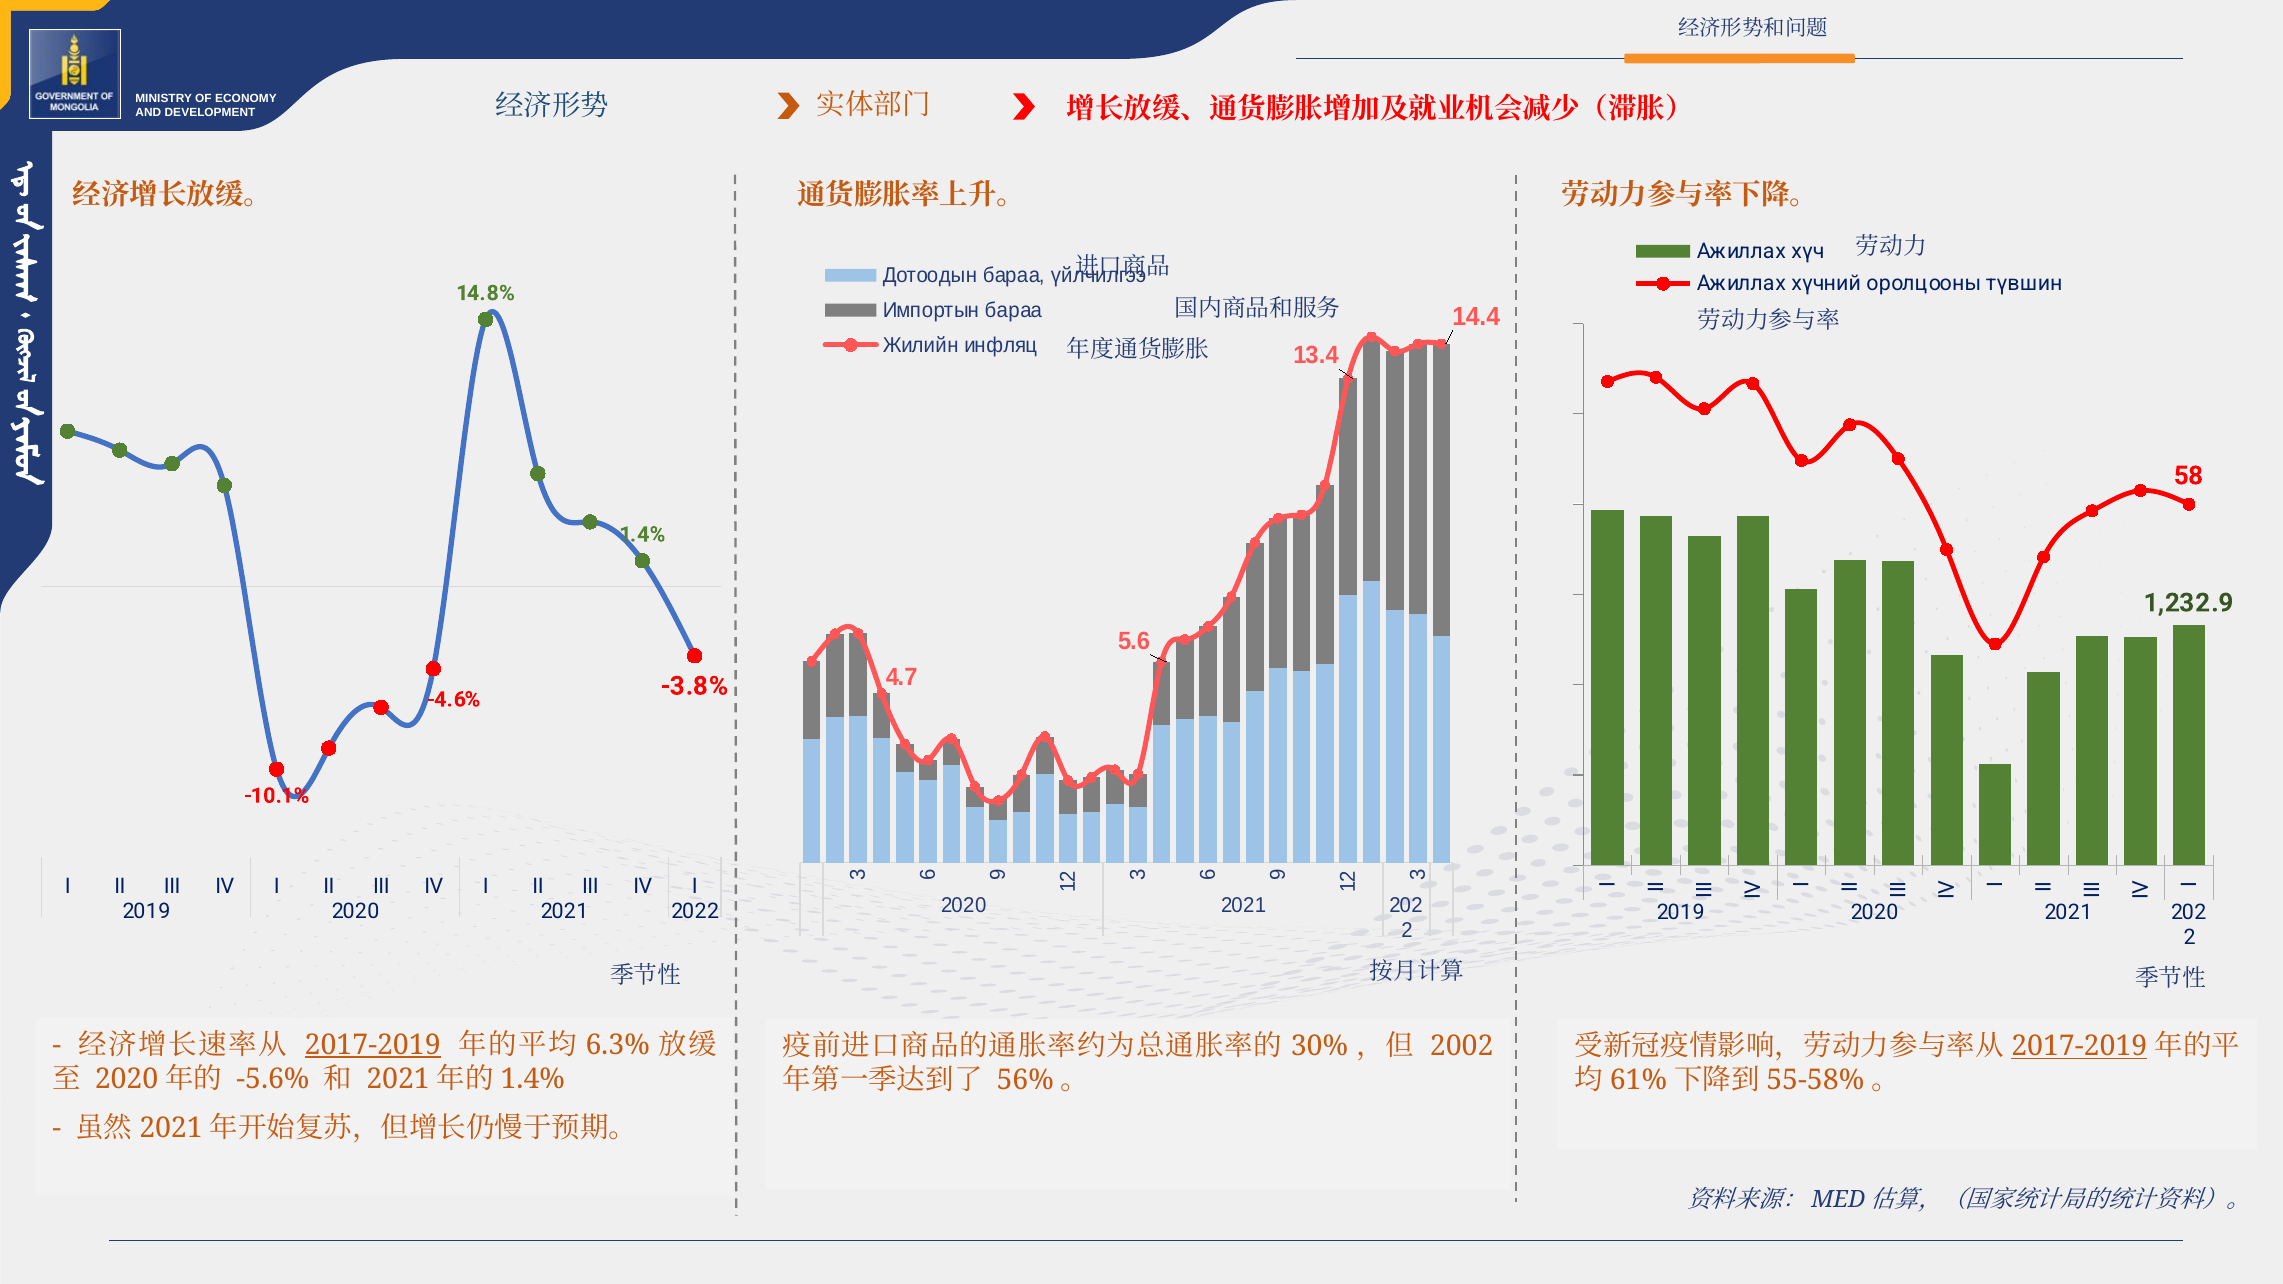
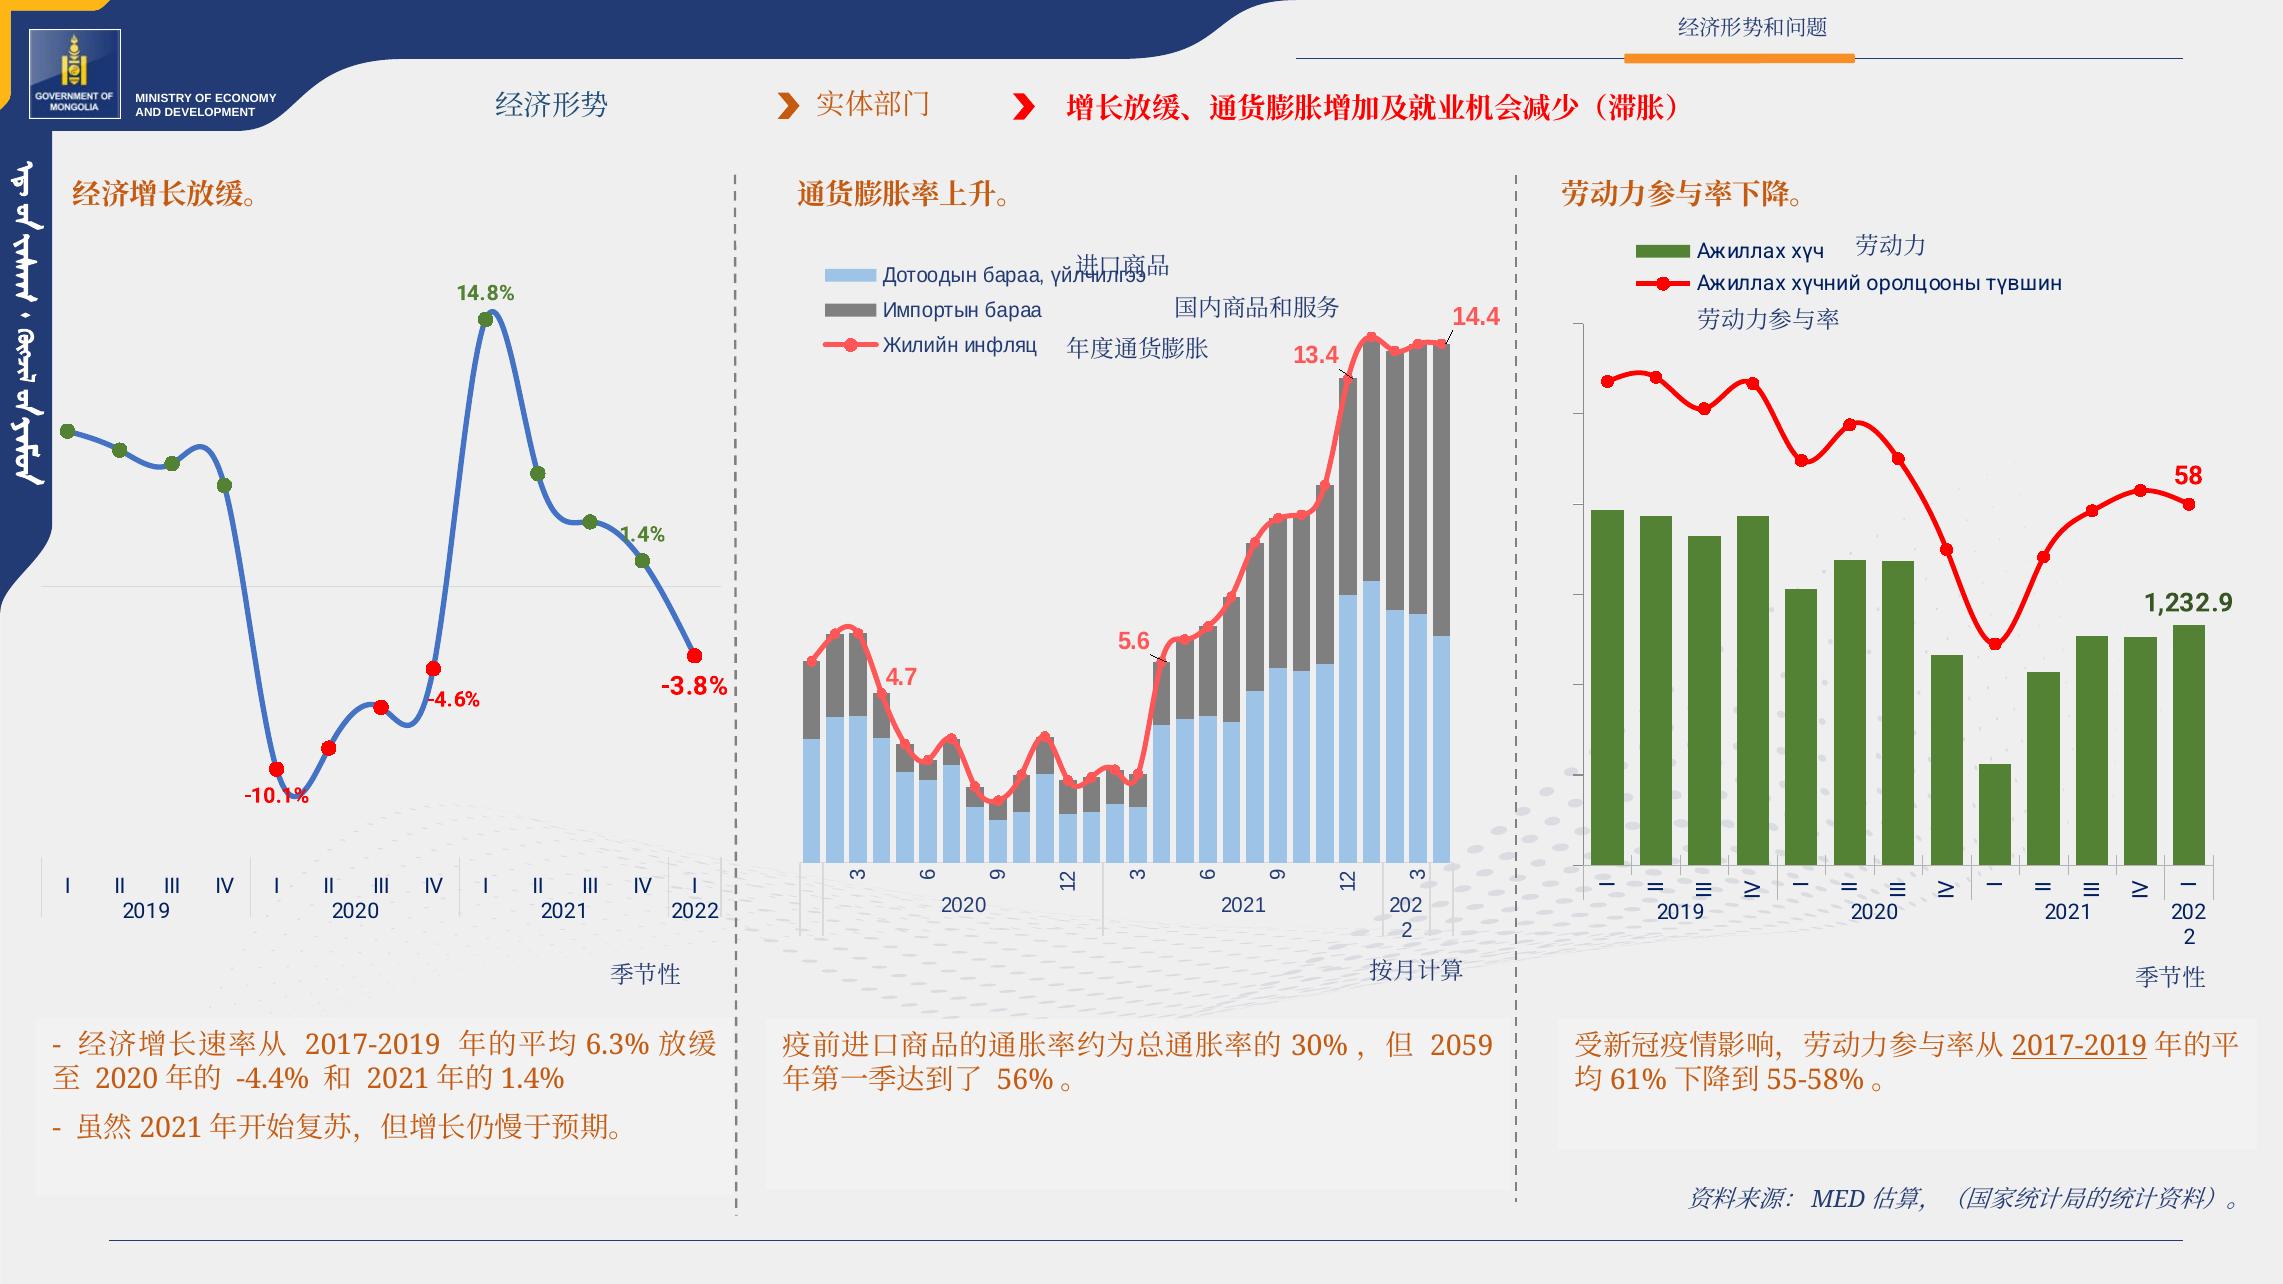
2002: 2002 -> 2059 (1462, 1046)
2017-2019 underline: present -> none (373, 1045)
-5.6%: -5.6% -> -4.4% (273, 1079)
